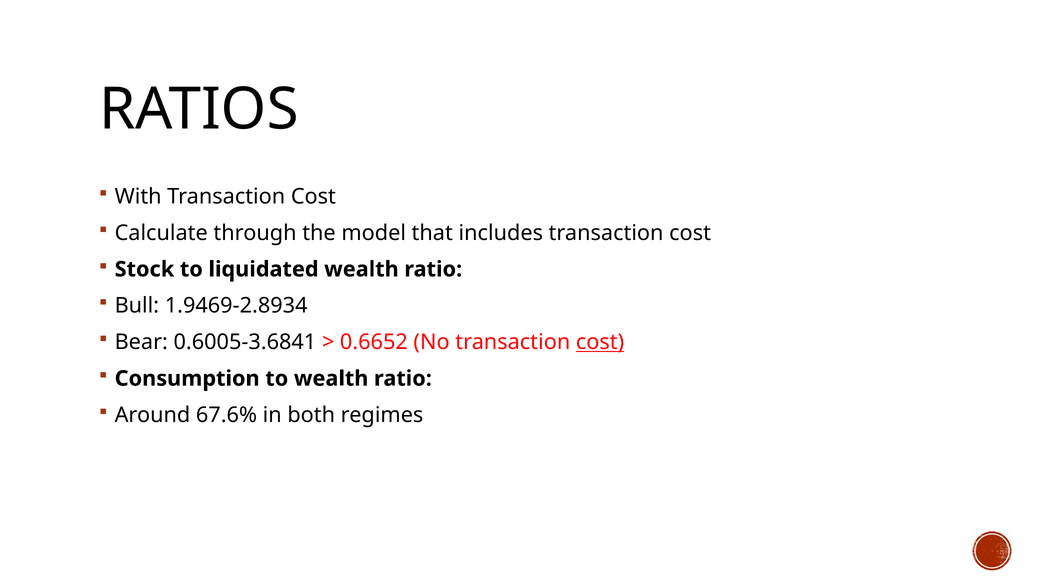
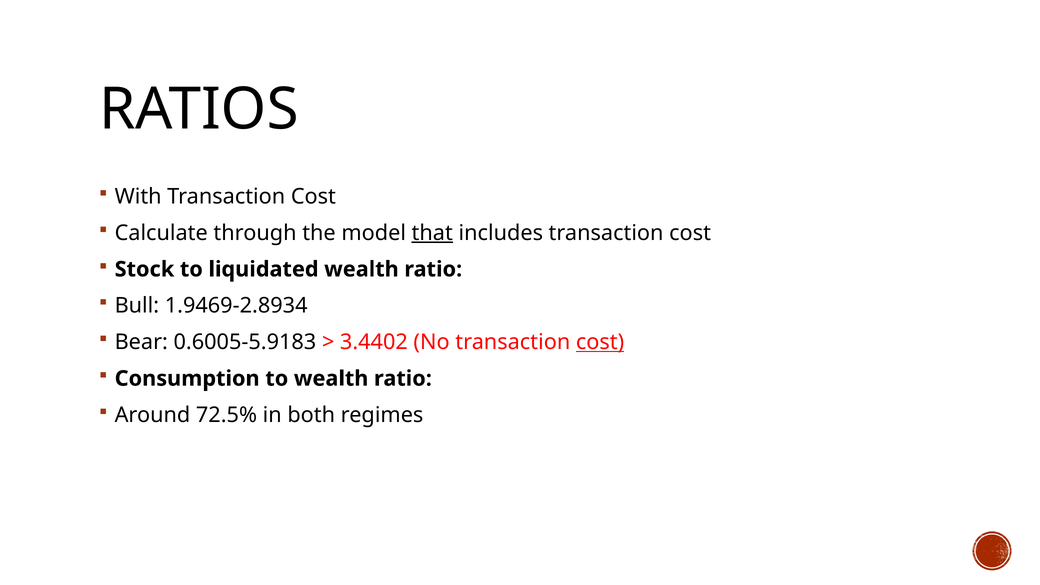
that underline: none -> present (432, 233)
0.6005-3.6841: 0.6005-3.6841 -> 0.6005-5.9183 (245, 342)
0.6652: 0.6652 -> 3.4402 (374, 342)
67.6%: 67.6% -> 72.5% (226, 415)
